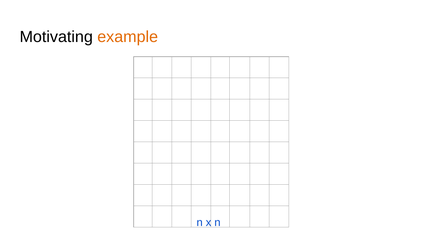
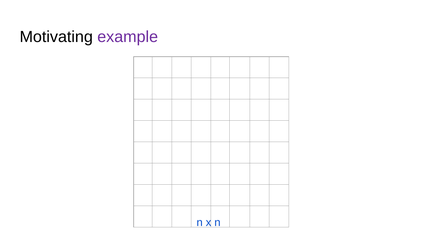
example colour: orange -> purple (128, 37)
